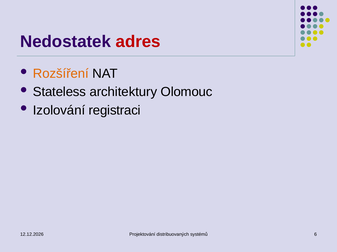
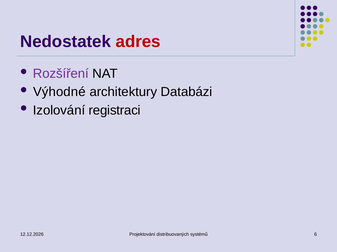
Rozšíření colour: orange -> purple (61, 74)
Stateless: Stateless -> Výhodné (59, 92)
Olomouc: Olomouc -> Databázi (187, 92)
